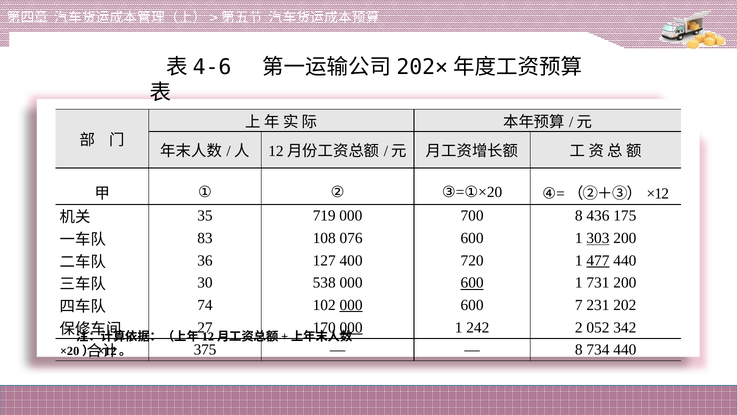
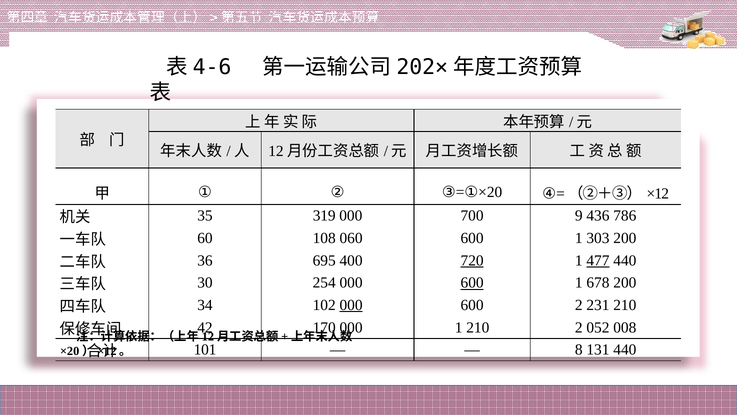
719: 719 -> 319 (324, 216)
700 8: 8 -> 9 (579, 216)
175: 175 -> 786 (625, 216)
83: 83 -> 60 (205, 238)
076: 076 -> 060 (351, 238)
303 underline: present -> none (598, 238)
127: 127 -> 695 (324, 260)
720 underline: none -> present (472, 260)
538: 538 -> 254 (324, 282)
731: 731 -> 678 (598, 282)
74: 74 -> 34 (205, 305)
600 7: 7 -> 2 (579, 305)
231 202: 202 -> 210 (625, 305)
27: 27 -> 42 (205, 327)
000 underline: present -> none (351, 327)
1 242: 242 -> 210 (478, 327)
342: 342 -> 008 (625, 327)
375: 375 -> 101 (205, 349)
734: 734 -> 131 (598, 349)
